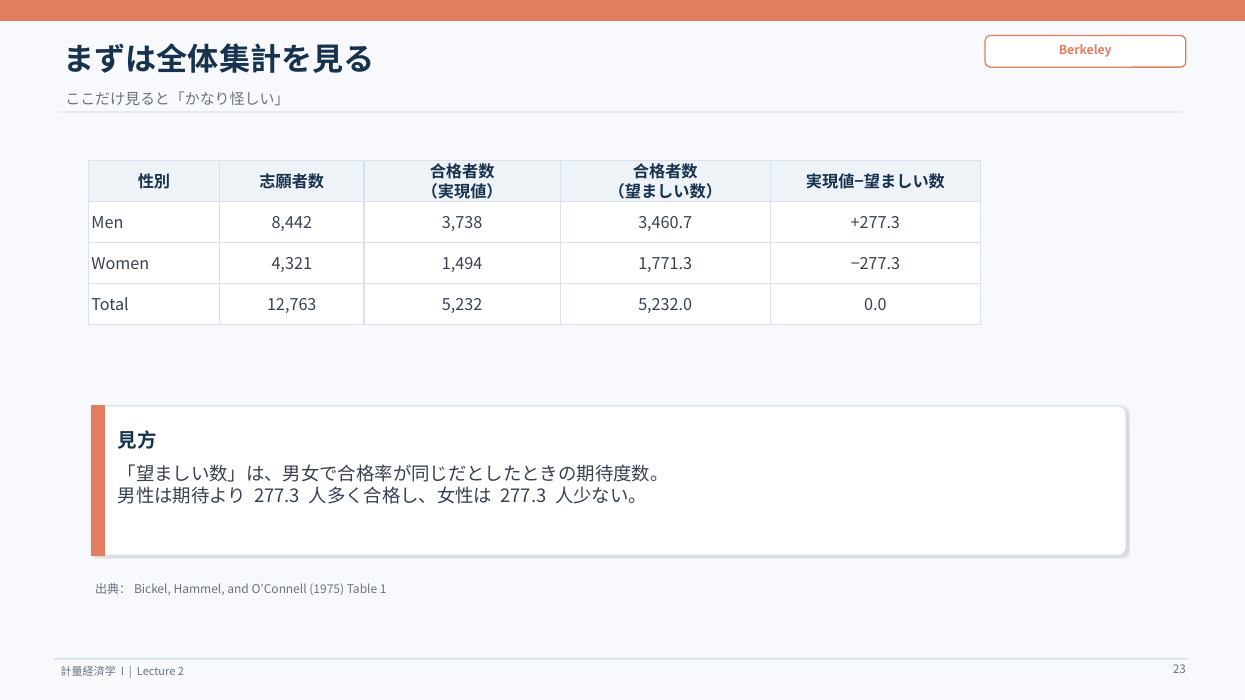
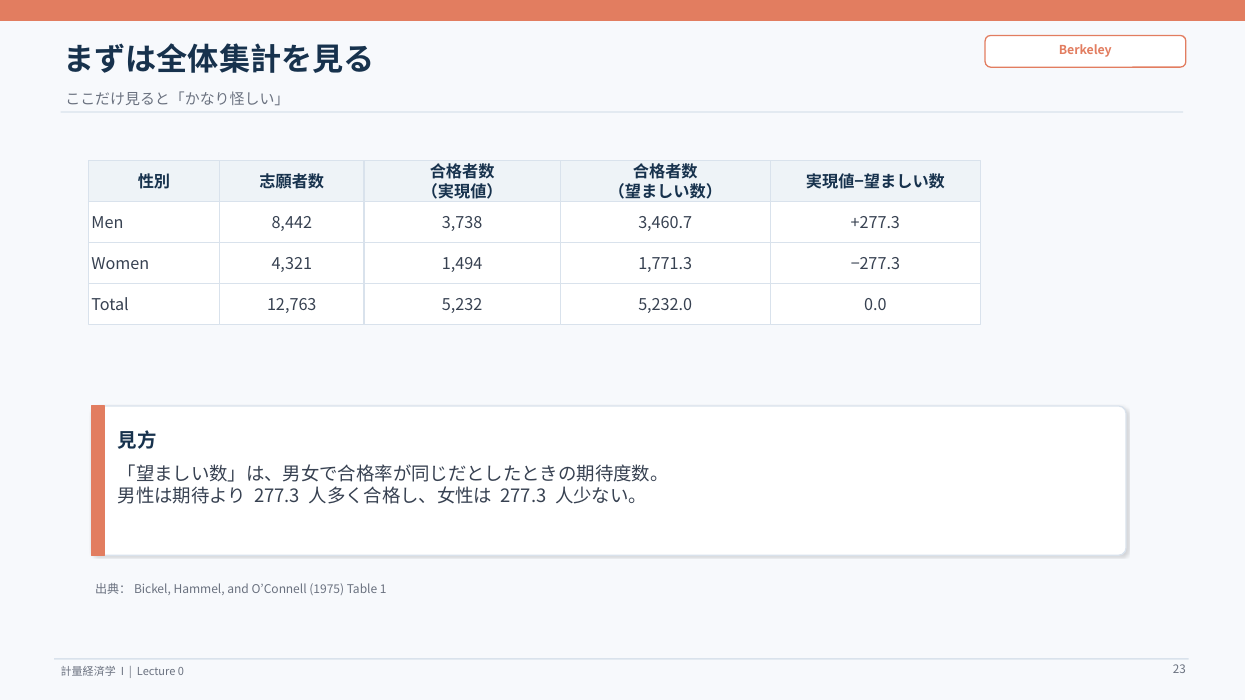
2: 2 -> 0 (181, 672)
